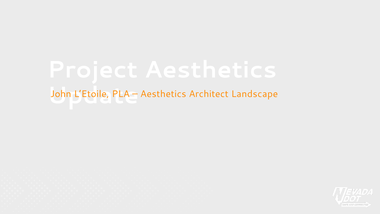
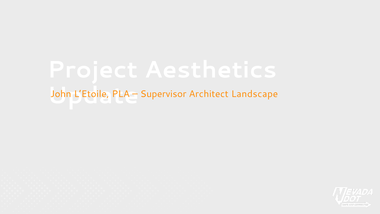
Aesthetics: Aesthetics -> Supervisor (163, 94)
